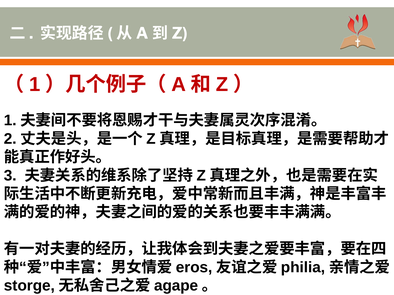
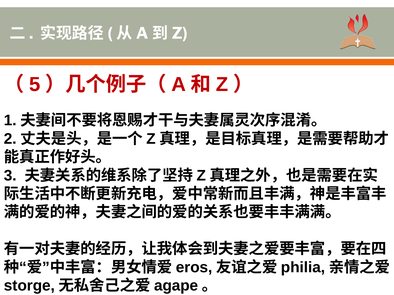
1: 1 -> 5 (35, 84)
